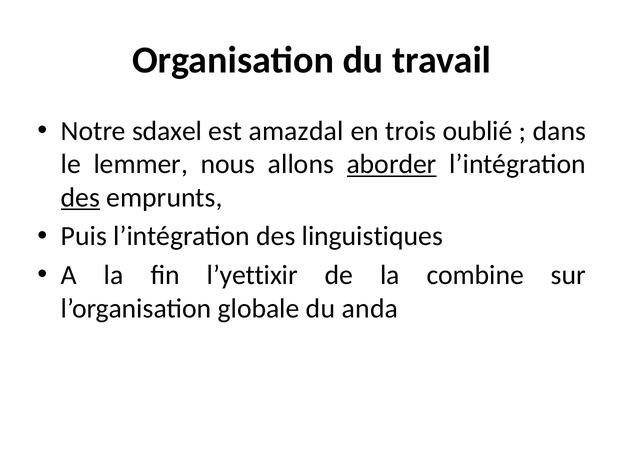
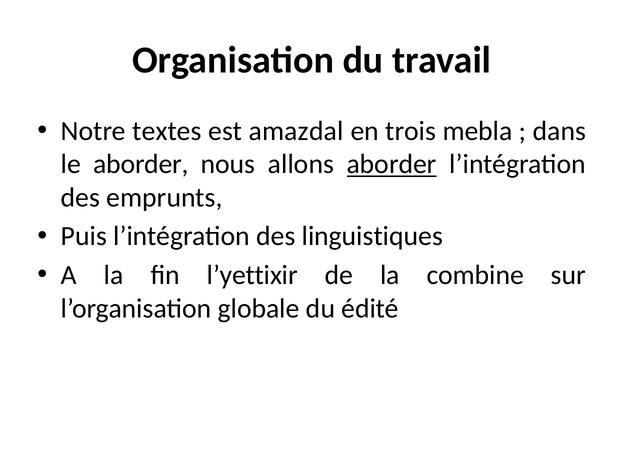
sdaxel: sdaxel -> textes (167, 131)
oublié: oublié -> mebla (478, 131)
le lemmer: lemmer -> aborder (141, 164)
des underline: present -> none (80, 197)
anda: anda -> édité (370, 308)
